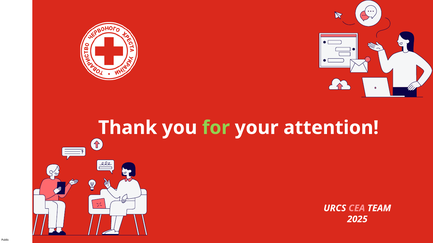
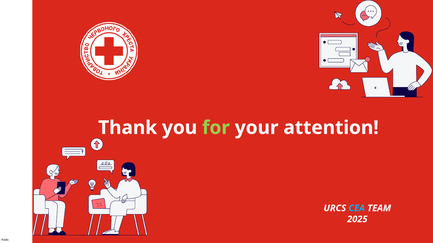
CEA colour: pink -> light blue (357, 209)
